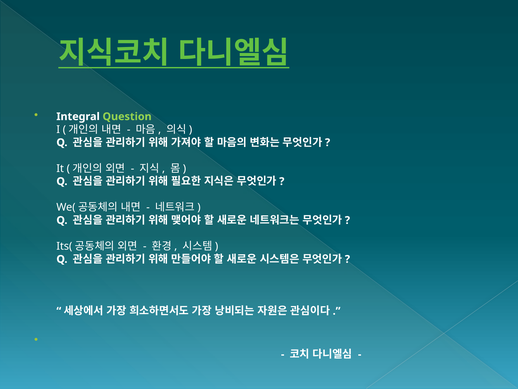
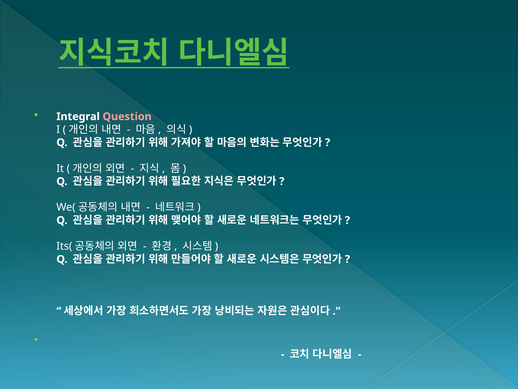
Question colour: light green -> pink (127, 116)
